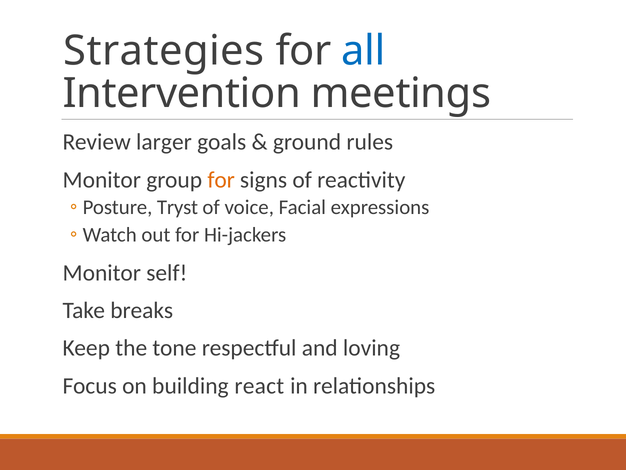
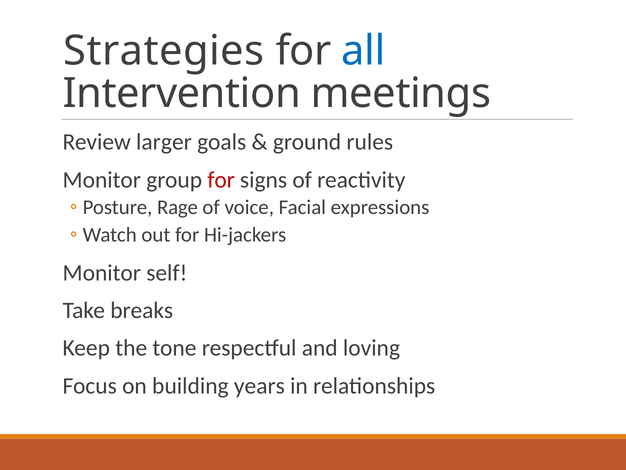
for colour: orange -> red (221, 180)
Tryst: Tryst -> Rage (178, 207)
react: react -> years (259, 385)
